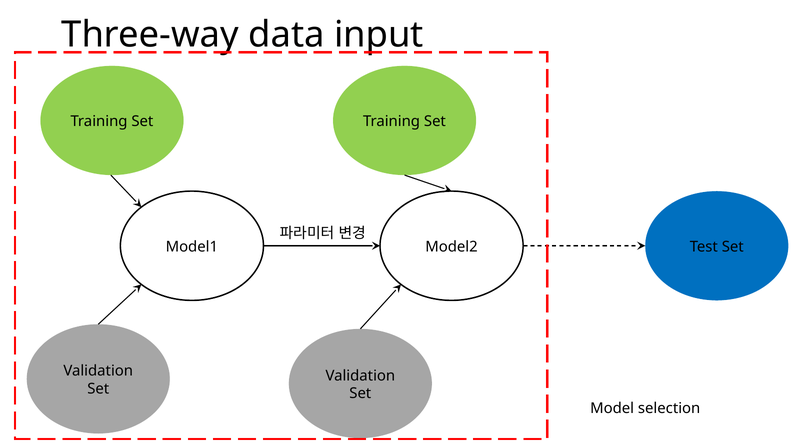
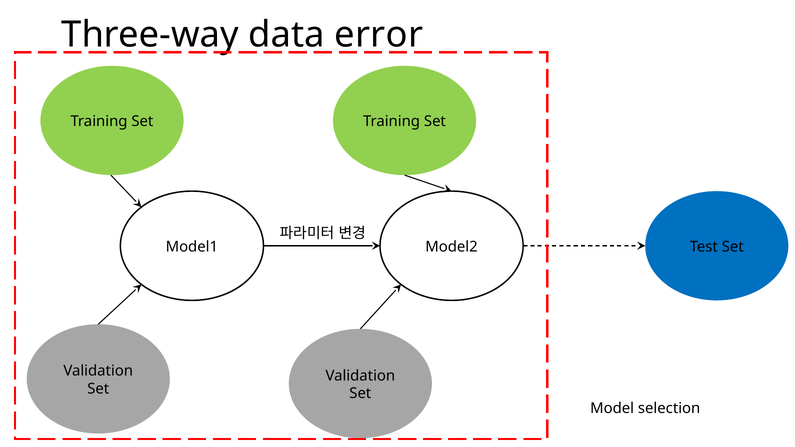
input: input -> error (379, 35)
